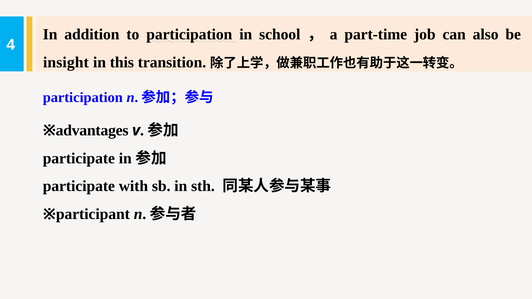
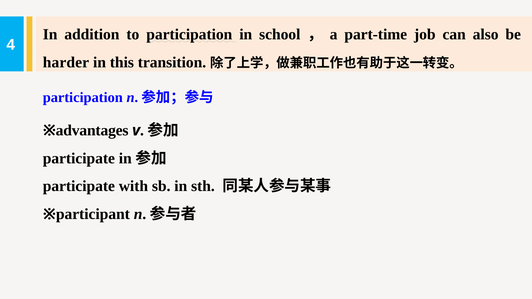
insight: insight -> harder (66, 63)
